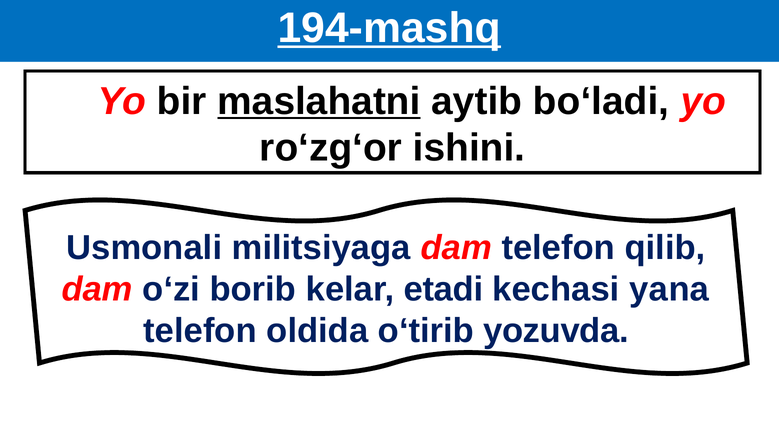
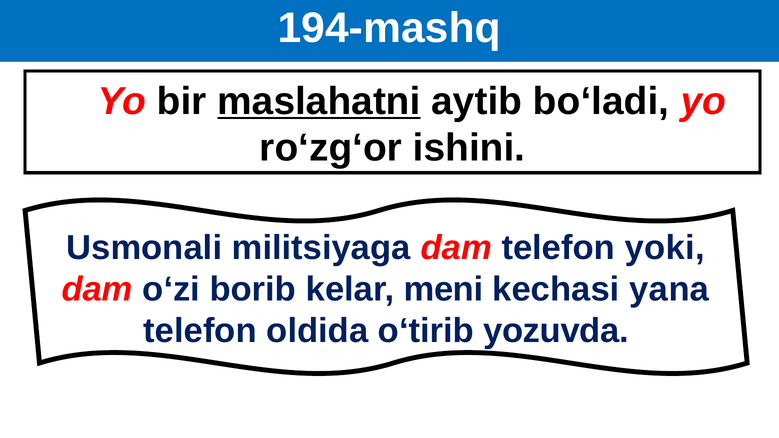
194-mashq underline: present -> none (389, 28)
qilib: qilib -> yoki (665, 248)
etadi: etadi -> meni (443, 289)
